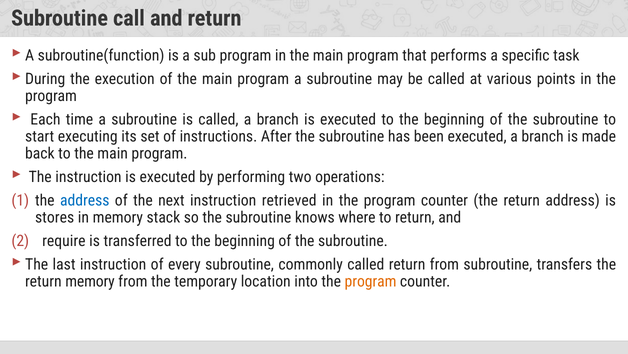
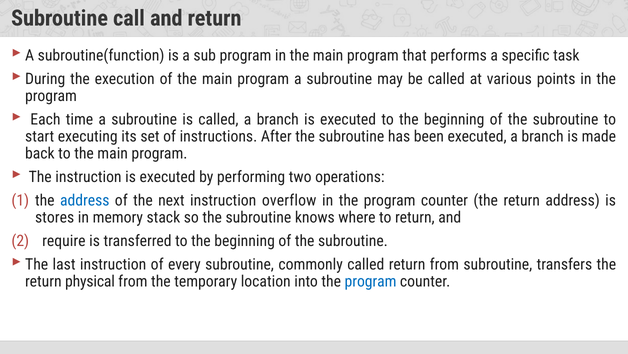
retrieved: retrieved -> overflow (289, 200)
return memory: memory -> physical (90, 281)
program colour: orange -> blue (371, 281)
